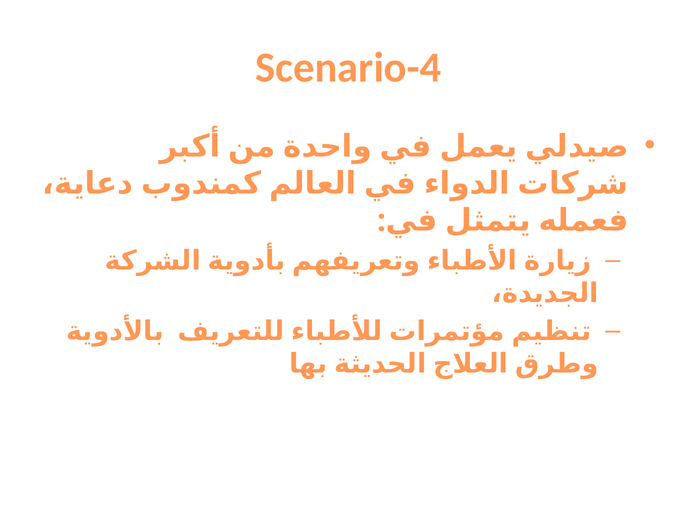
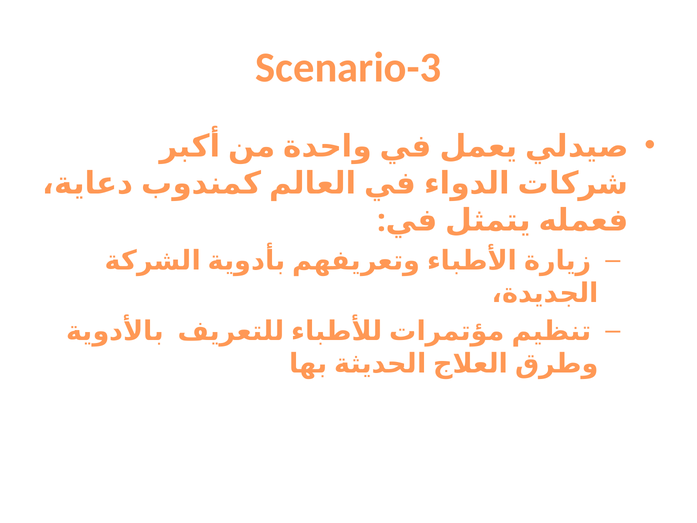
Scenario-4: Scenario-4 -> Scenario-3 (348, 67)
